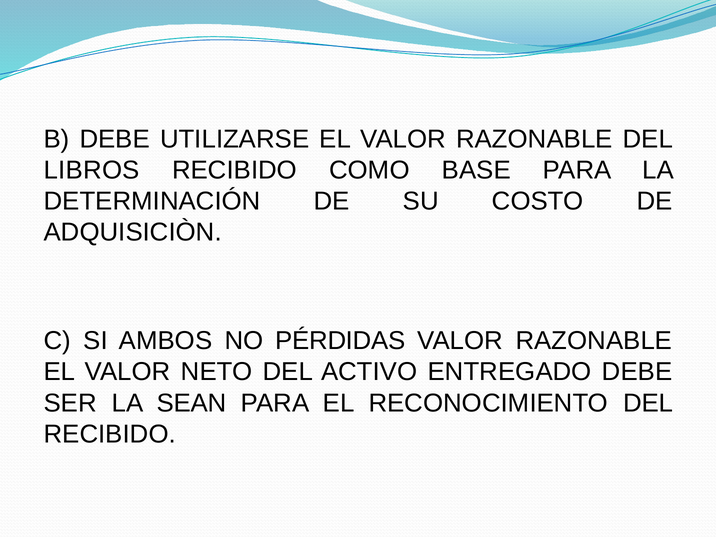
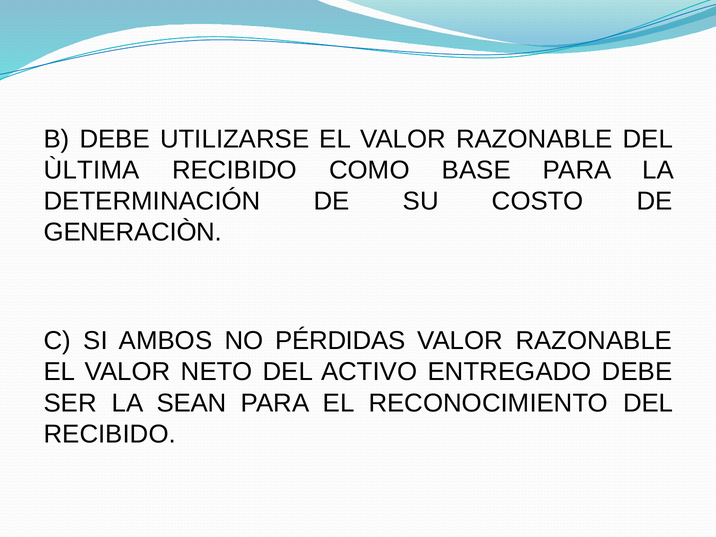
LIBROS: LIBROS -> ÙLTIMA (92, 170)
ADQUISICIÒN: ADQUISICIÒN -> GENERACIÒN (133, 232)
